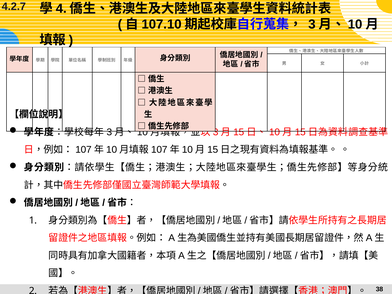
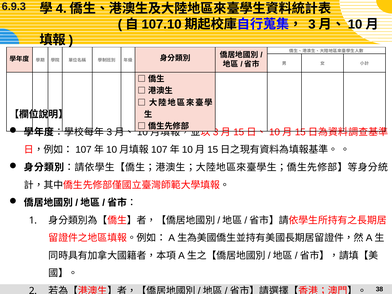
4.2.7: 4.2.7 -> 6.9.3 (14, 7)
